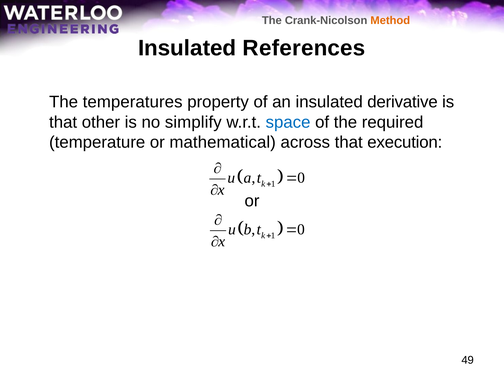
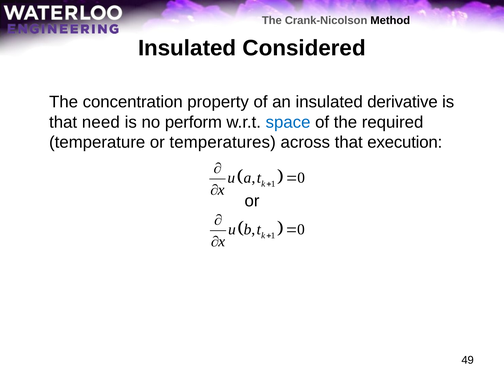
Method colour: orange -> black (390, 20)
References: References -> Considered (304, 48)
temperatures: temperatures -> concentration (133, 102)
other: other -> need (101, 122)
simplify: simplify -> perform (193, 122)
mathematical: mathematical -> temperatures (223, 142)
